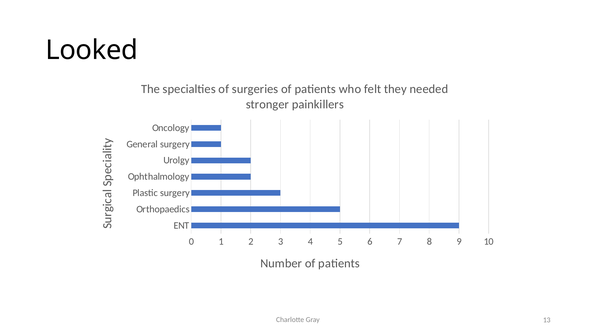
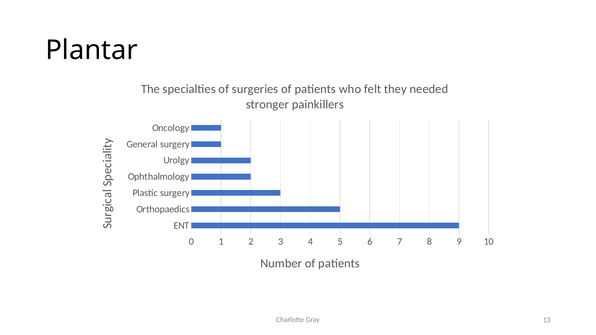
Looked: Looked -> Plantar (92, 50)
